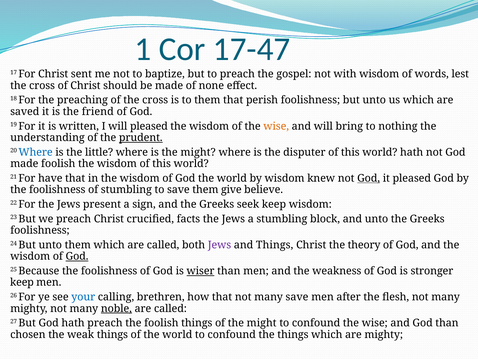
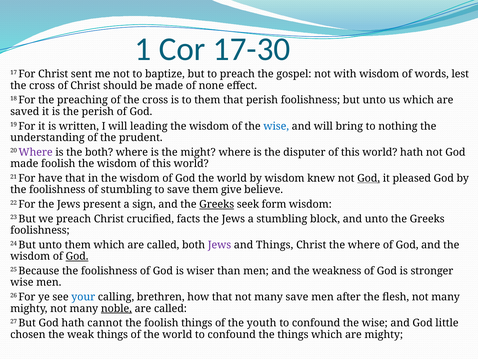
17-47: 17-47 -> 17-30 (252, 49)
the friend: friend -> perish (98, 111)
will pleased: pleased -> leading (149, 126)
wise colour: orange -> blue (276, 126)
prudent underline: present -> none (141, 137)
Where colour: blue -> purple (36, 152)
the little: little -> both (99, 152)
Greeks underline: none -> present (217, 204)
seek keep: keep -> form (274, 204)
the theory: theory -> where (364, 245)
wiser underline: present -> none (201, 271)
keep: keep -> wise (22, 282)
hath preach: preach -> cannot (105, 323)
of the might: might -> youth (262, 323)
God than: than -> little (447, 323)
